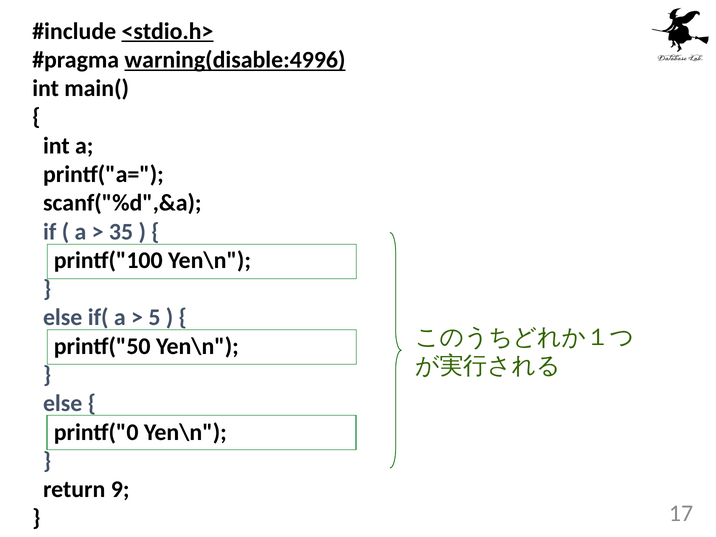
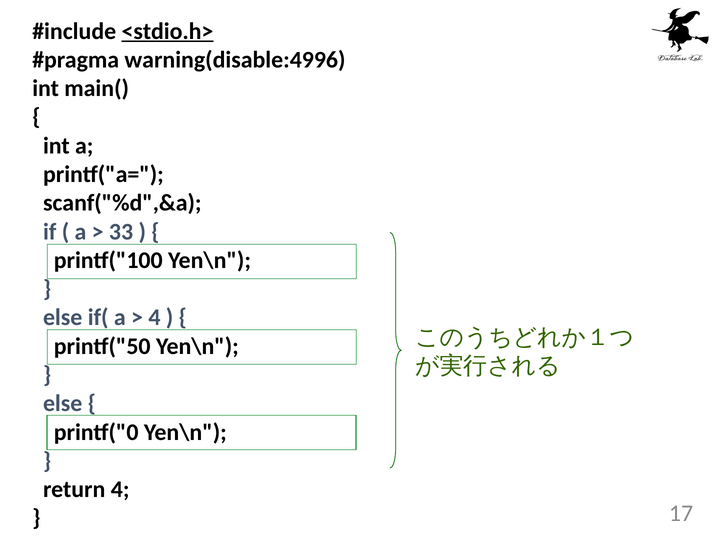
warning(disable:4996 underline: present -> none (235, 60)
35: 35 -> 33 (121, 232)
5: 5 -> 4 (154, 318)
return 9: 9 -> 4 (120, 489)
